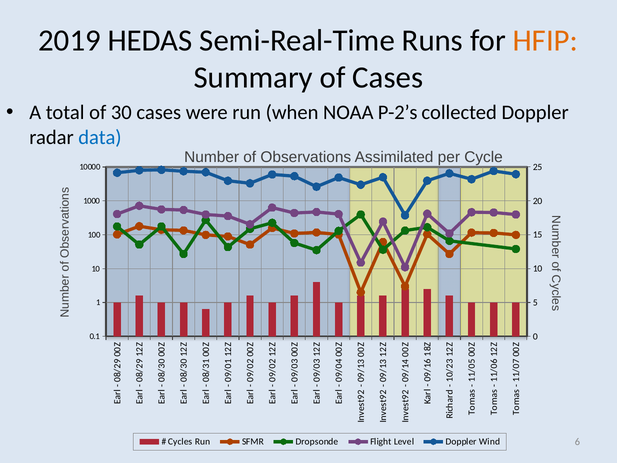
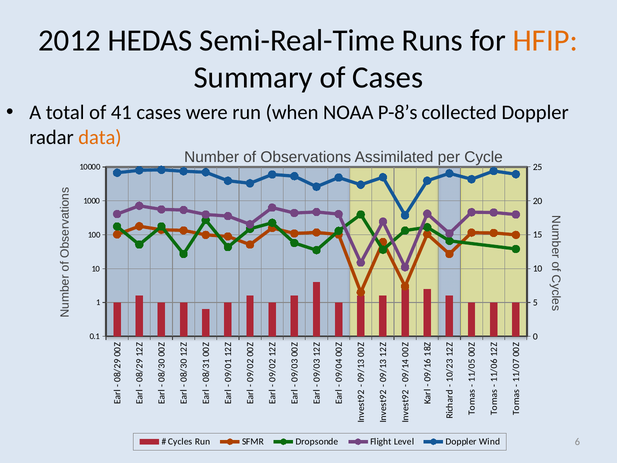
2019: 2019 -> 2012 (70, 41)
30: 30 -> 41 (121, 113)
P-2’s: P-2’s -> P-8’s (398, 113)
data colour: blue -> orange (100, 137)
